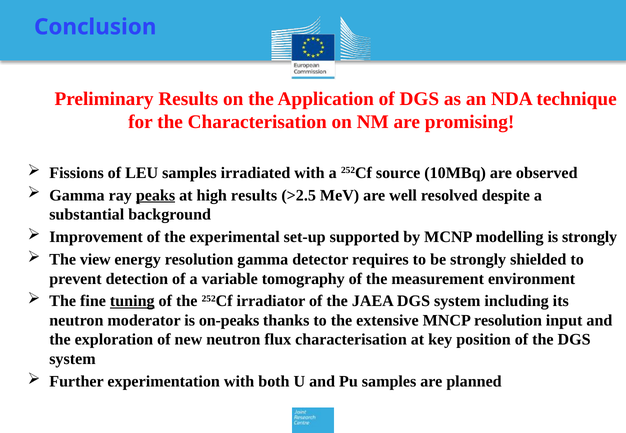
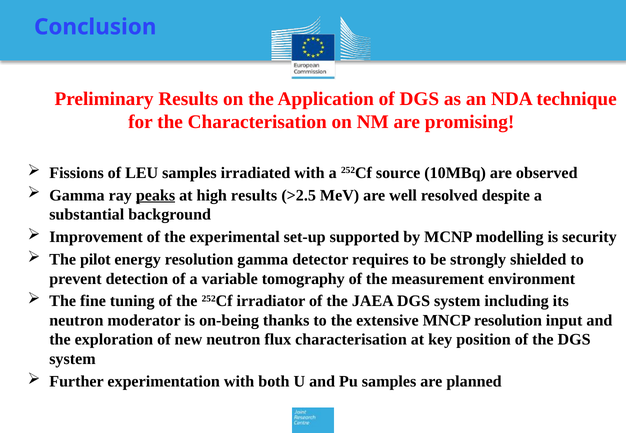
is strongly: strongly -> security (589, 237)
view: view -> pilot (95, 260)
tuning underline: present -> none (132, 301)
on-peaks: on-peaks -> on-being (229, 321)
